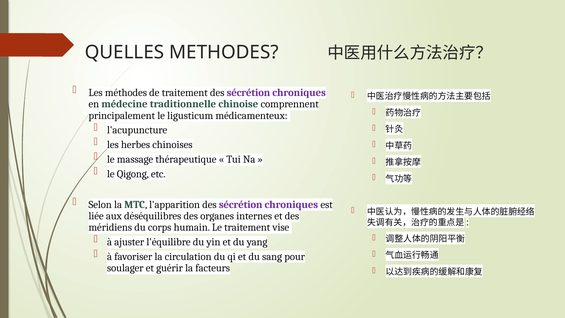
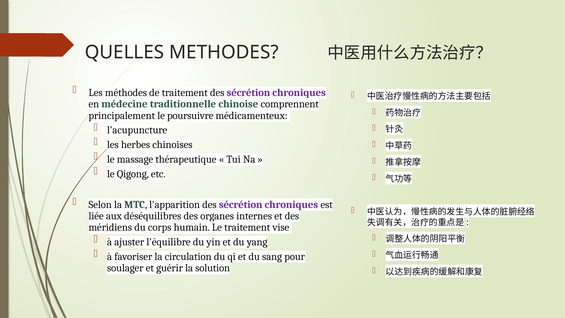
ligusticum: ligusticum -> poursuivre (190, 115)
facteurs: facteurs -> solution (213, 268)
